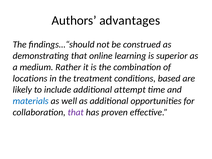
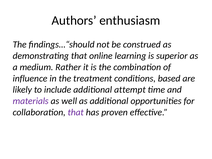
advantages: advantages -> enthusiasm (130, 21)
locations: locations -> influence (30, 78)
materials colour: blue -> purple (31, 101)
